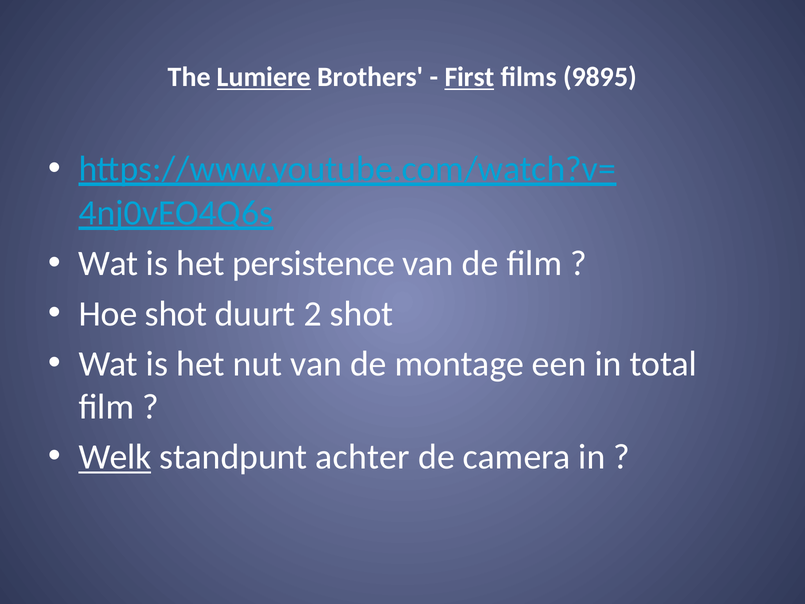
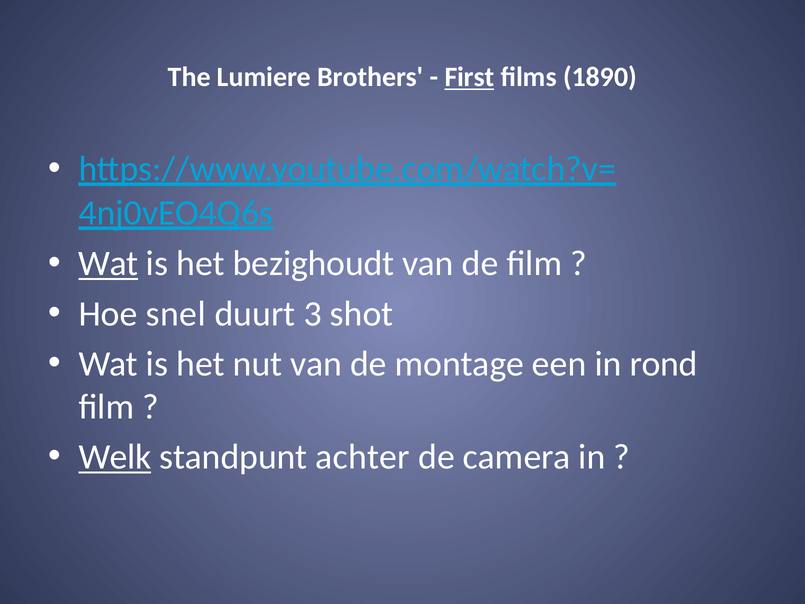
Lumiere underline: present -> none (264, 77)
9895: 9895 -> 1890 (600, 77)
Wat underline: none -> present (108, 264)
persistence: persistence -> bezighoudt (314, 264)
Hoe shot: shot -> snel (176, 314)
2: 2 -> 3 (313, 314)
total: total -> rond (663, 364)
